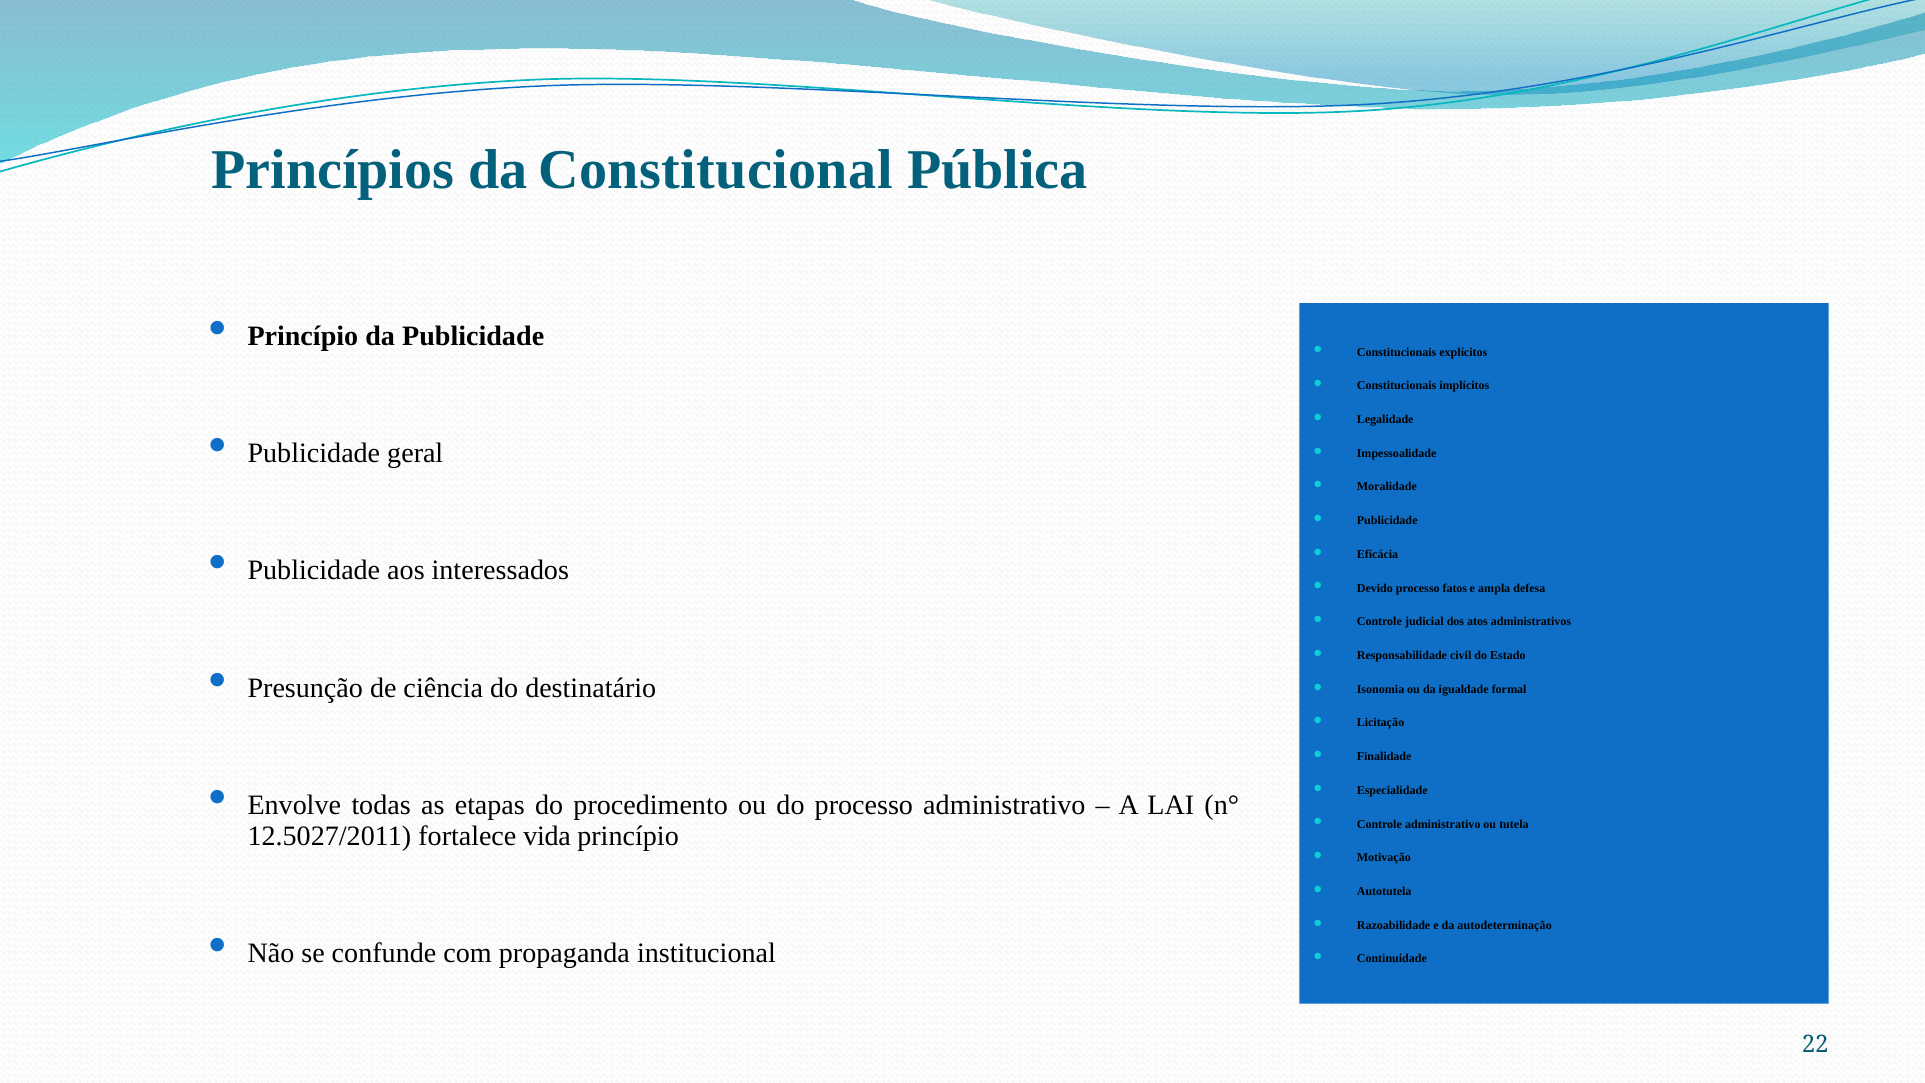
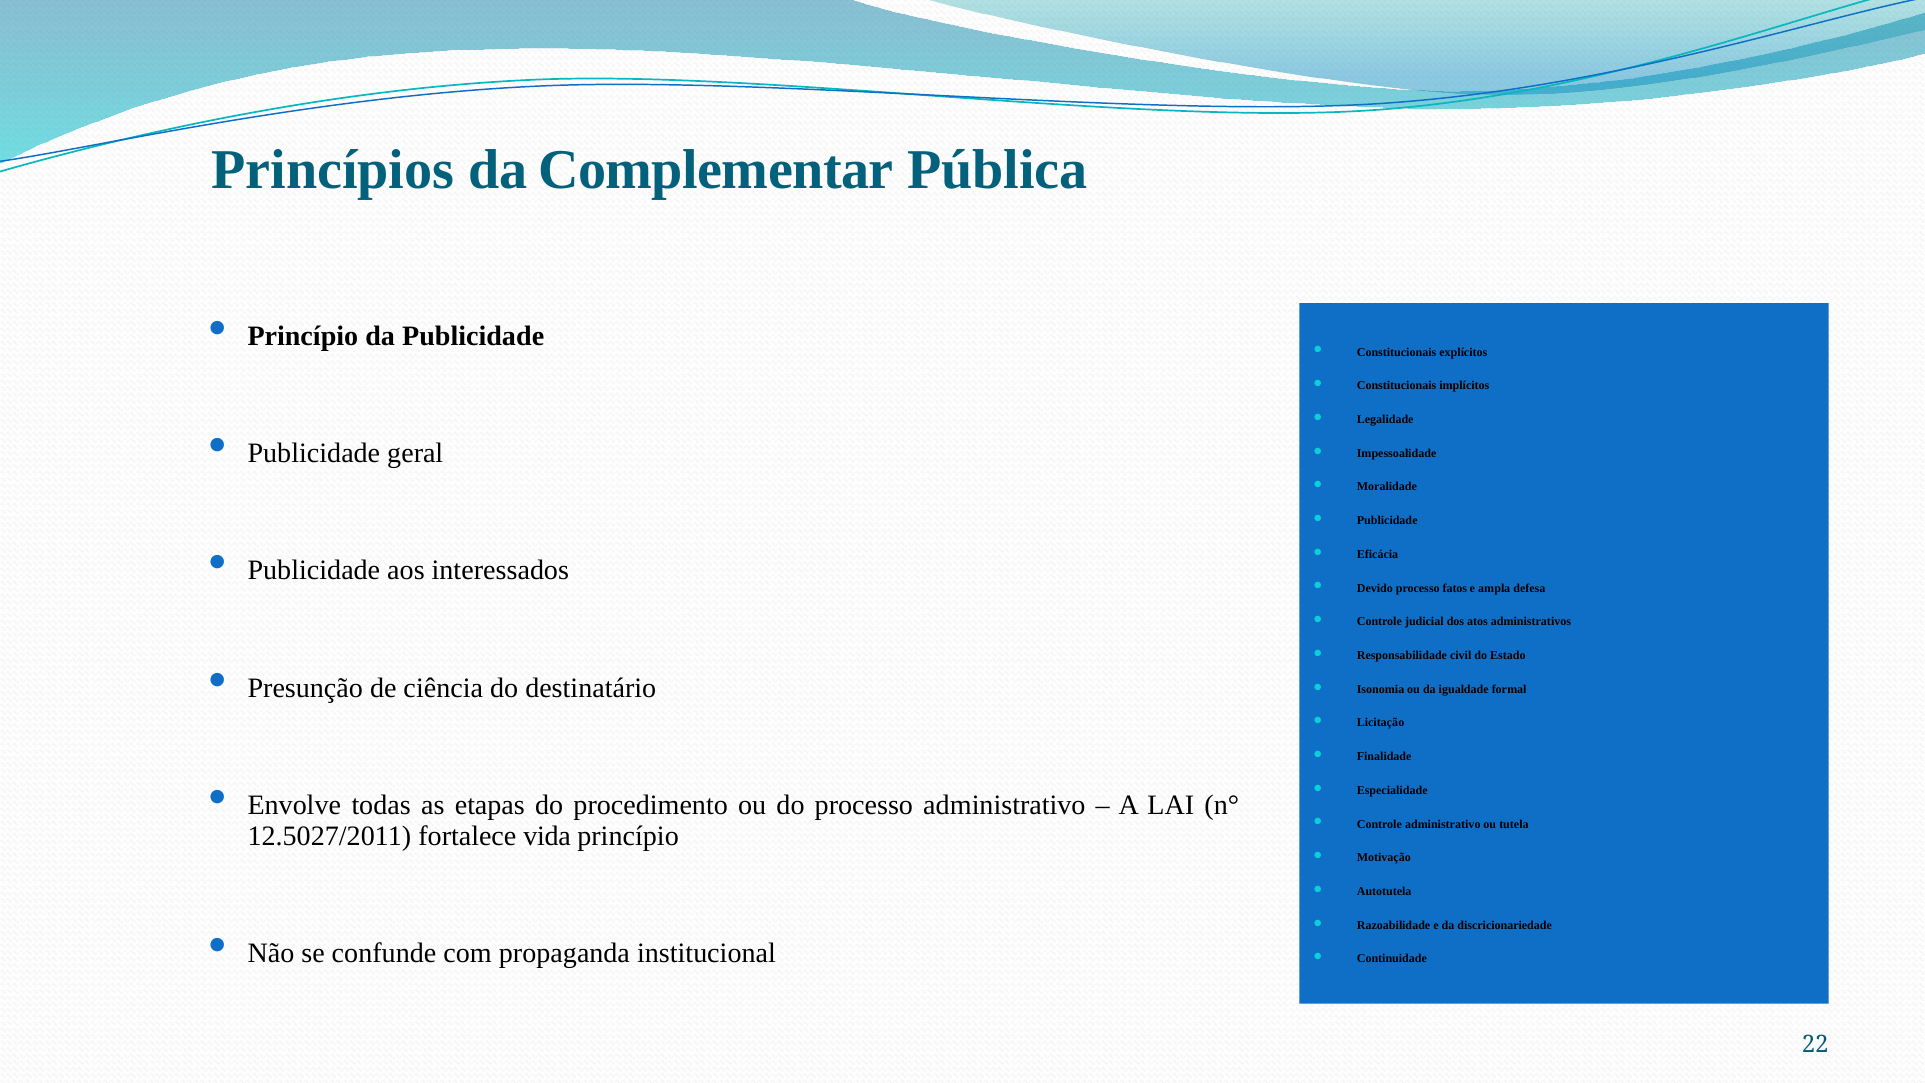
Constitucional: Constitucional -> Complementar (716, 170)
autodeterminação: autodeterminação -> discricionariedade (1505, 925)
